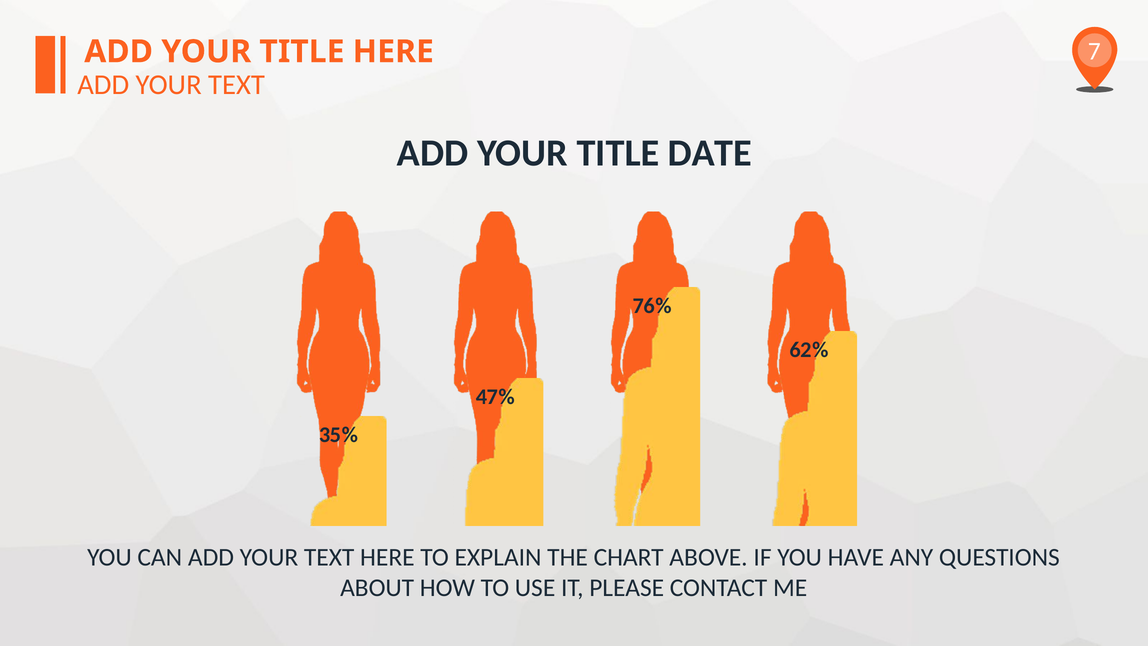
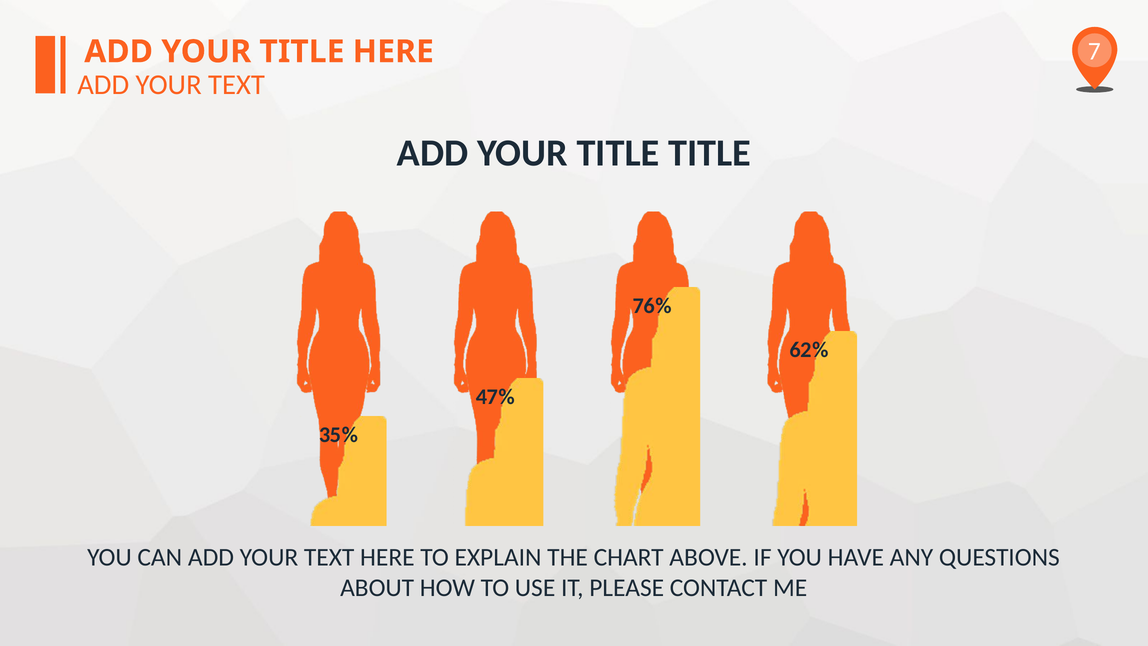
TITLE DATE: DATE -> TITLE (710, 153)
